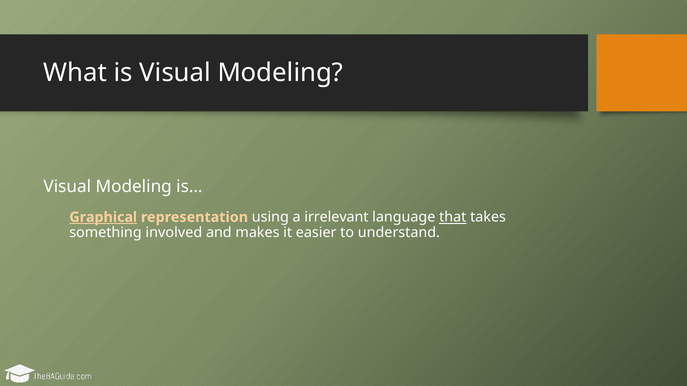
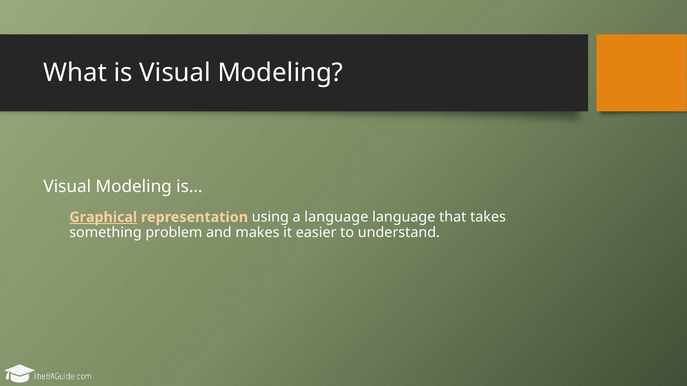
a irrelevant: irrelevant -> language (336, 217)
that underline: present -> none (453, 217)
involved: involved -> problem (174, 233)
